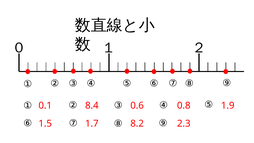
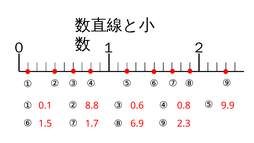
8.4: 8.4 -> 8.8 (92, 106)
1.9: 1.9 -> 9.9 (228, 106)
8.2: 8.2 -> 6.9 (137, 123)
